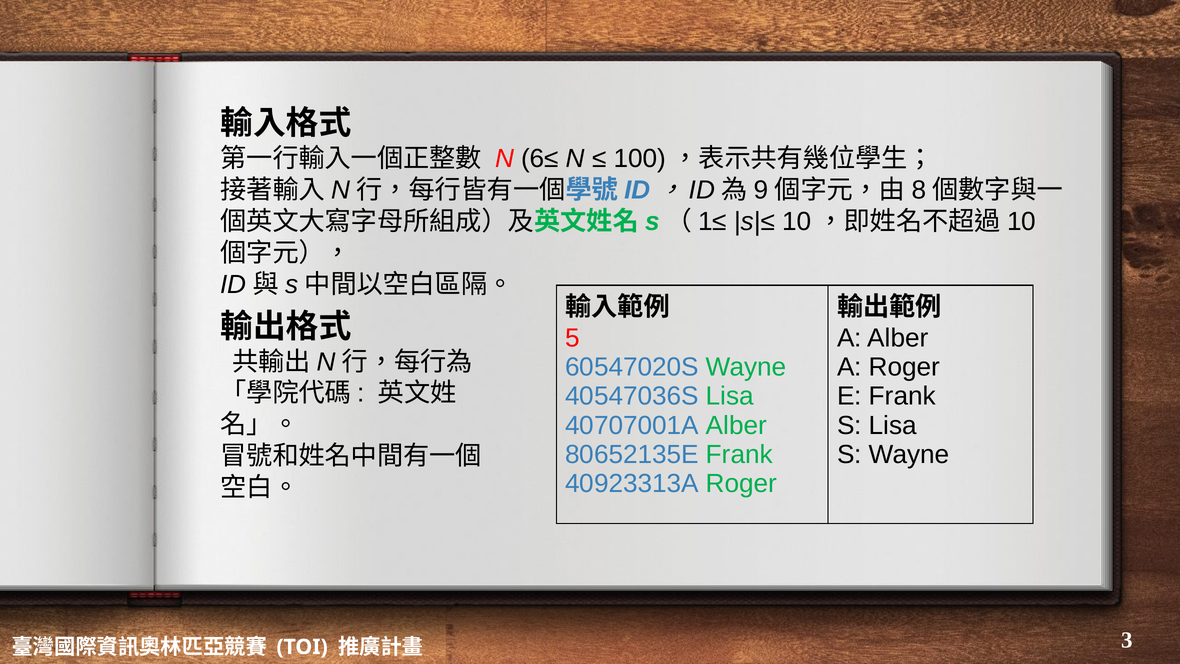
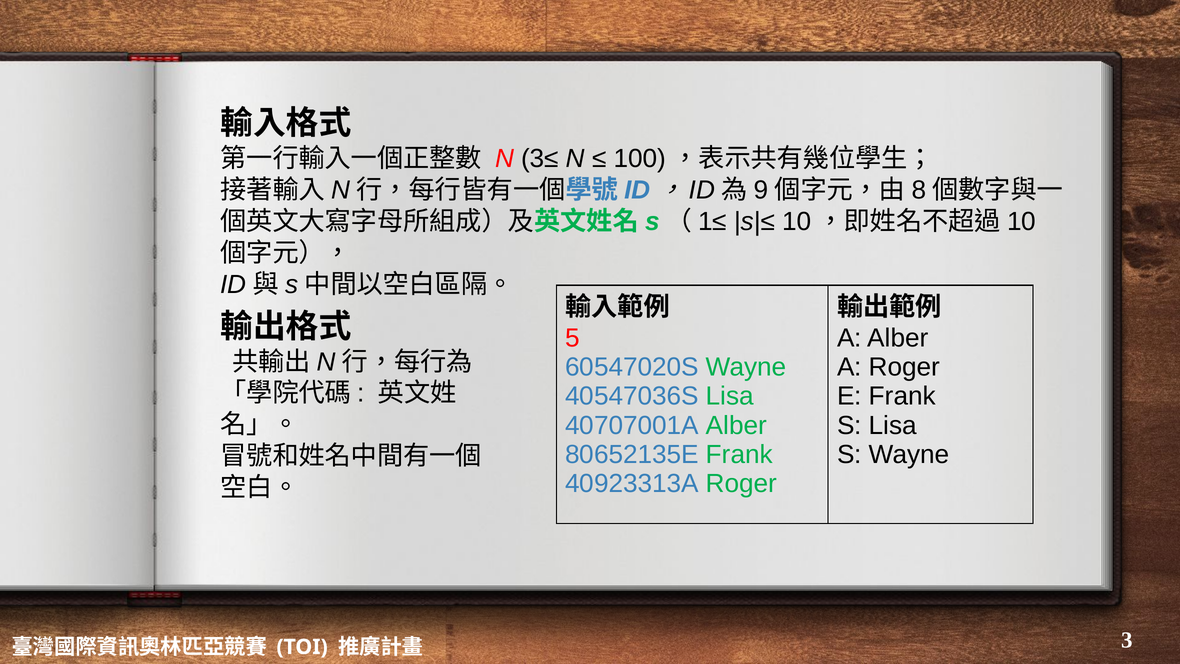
6≤: 6≤ -> 3≤ (540, 158)
